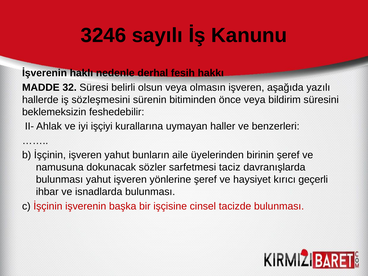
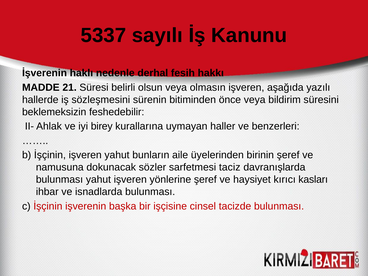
3246: 3246 -> 5337 (103, 35)
32: 32 -> 21 (70, 87)
işçiyi: işçiyi -> birey (102, 126)
geçerli: geçerli -> kasları (313, 180)
